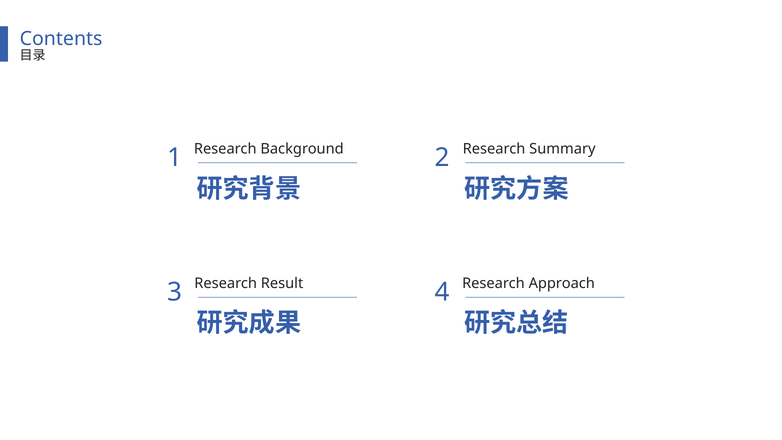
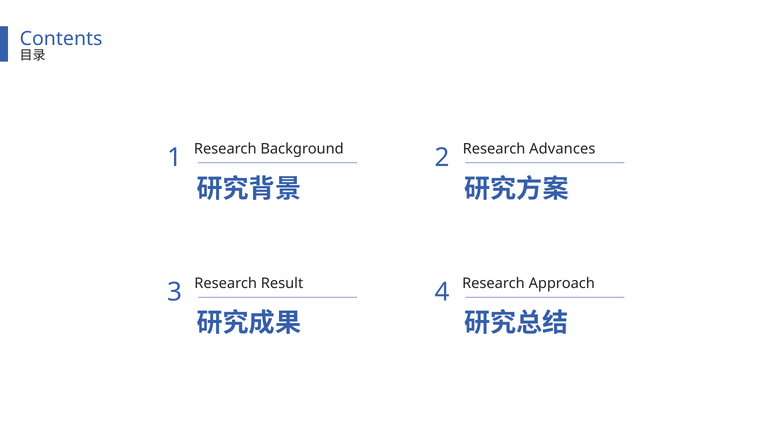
Summary: Summary -> Advances (562, 149)
